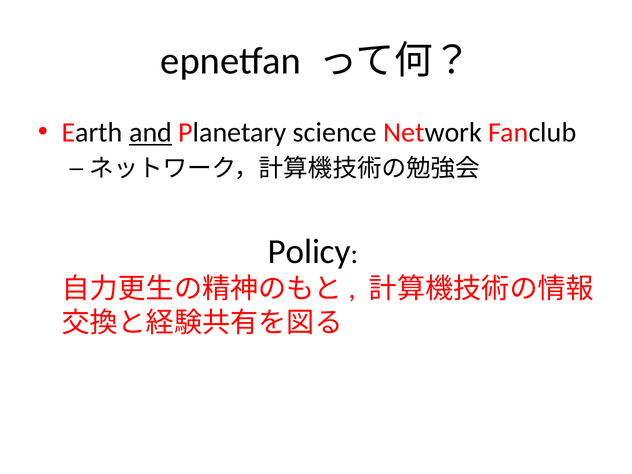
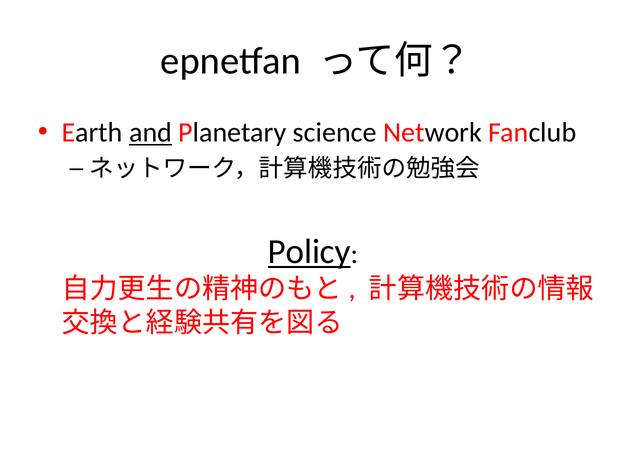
Policy underline: none -> present (309, 252)
